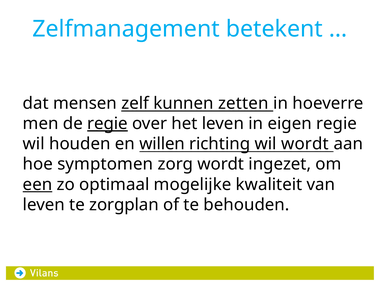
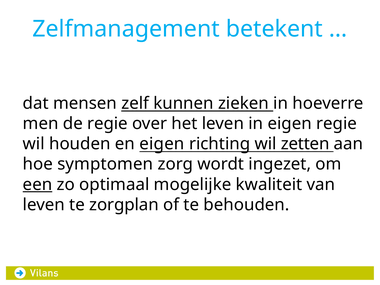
zetten: zetten -> zieken (243, 103)
regie underline: present -> none (107, 124)
en willen: willen -> eigen (162, 144)
wil wordt: wordt -> zetten (305, 144)
